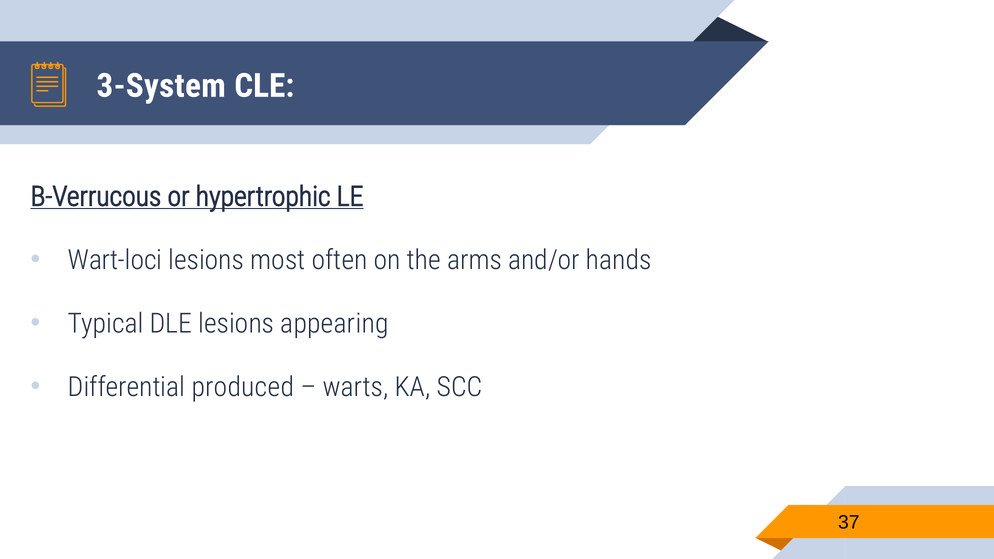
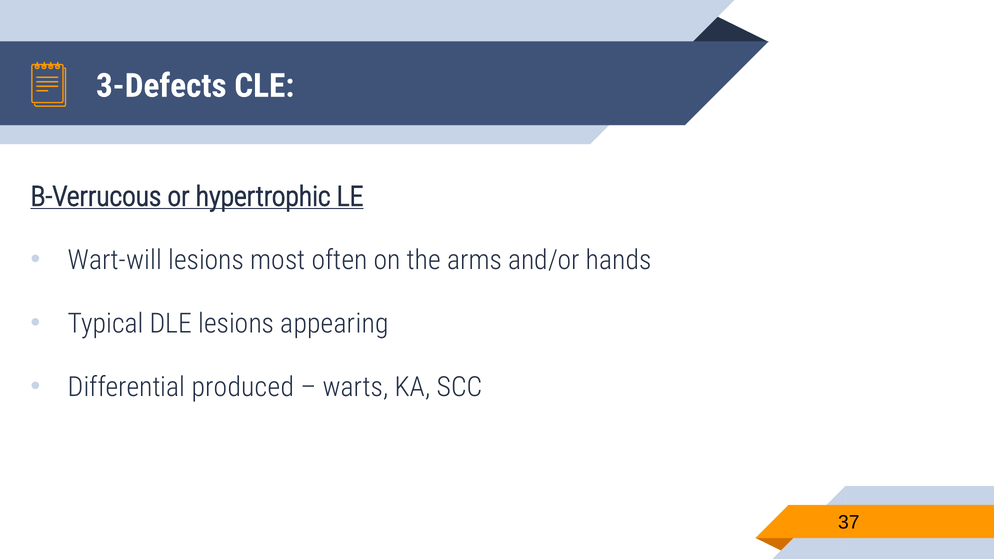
3-System: 3-System -> 3-Defects (161, 86)
Wart-loci: Wart-loci -> Wart-will (115, 260)
